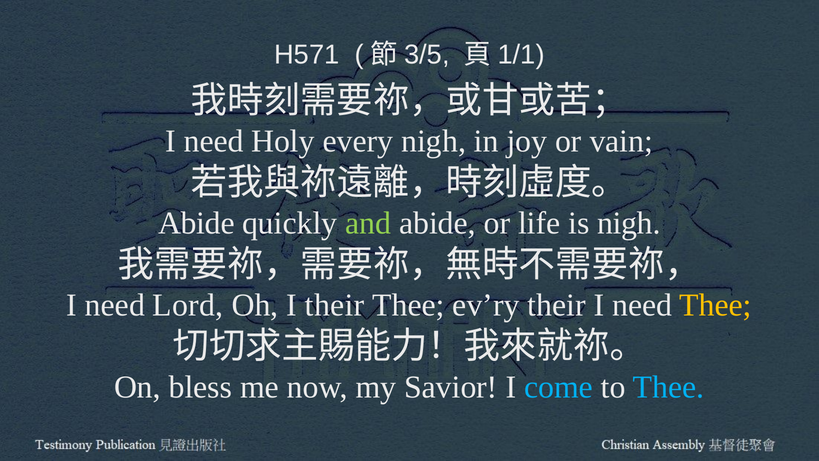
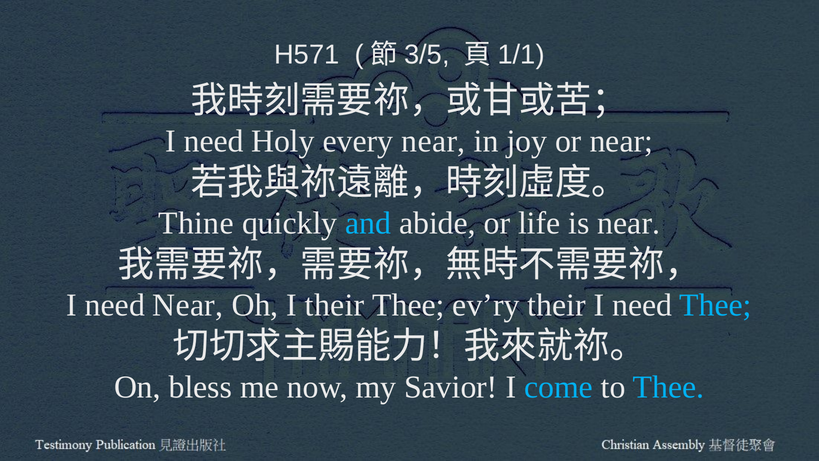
every nigh: nigh -> near (433, 141)
or vain: vain -> near (621, 141)
Abide: Abide -> Thine (196, 223)
and colour: light green -> light blue (368, 223)
is nigh: nigh -> near (629, 223)
need Lord: Lord -> Near (188, 305)
Thee colour: yellow -> light blue (716, 305)
